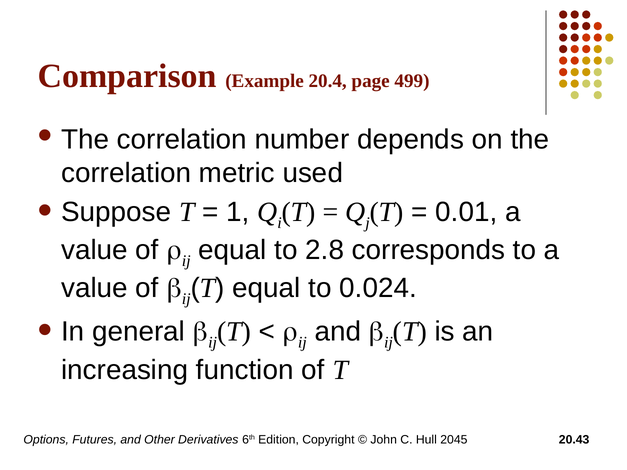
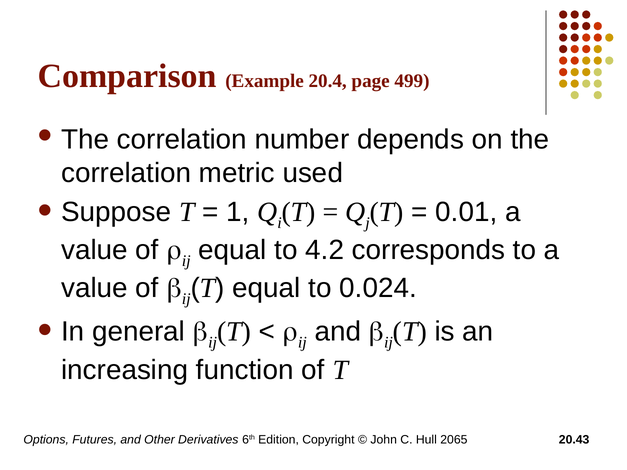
2.8: 2.8 -> 4.2 (325, 250)
2045: 2045 -> 2065 (454, 440)
